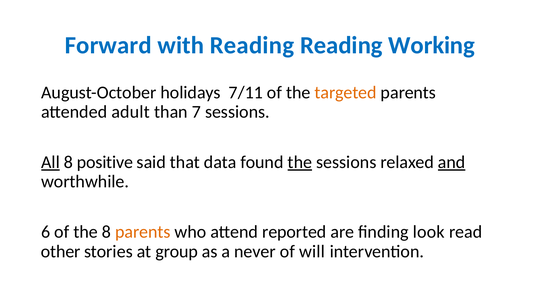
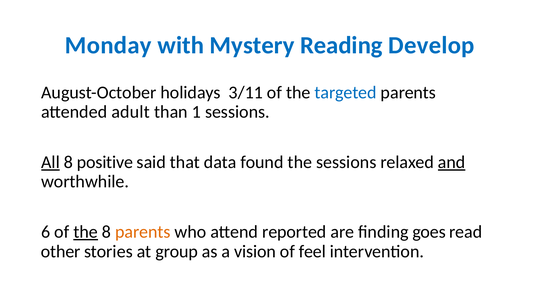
Forward: Forward -> Monday (108, 45)
with Reading: Reading -> Mystery (252, 45)
Working: Working -> Develop (431, 45)
7/11: 7/11 -> 3/11 (246, 93)
targeted colour: orange -> blue (346, 93)
7: 7 -> 1 (196, 112)
the underline: present -> none (300, 162)
the underline: none -> present (86, 232)
look: look -> goes (429, 232)
never: never -> vision (255, 251)
will: will -> feel (312, 251)
